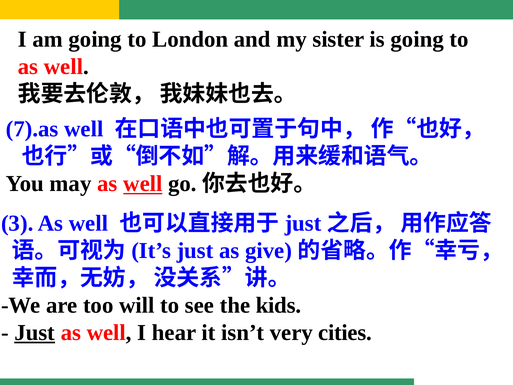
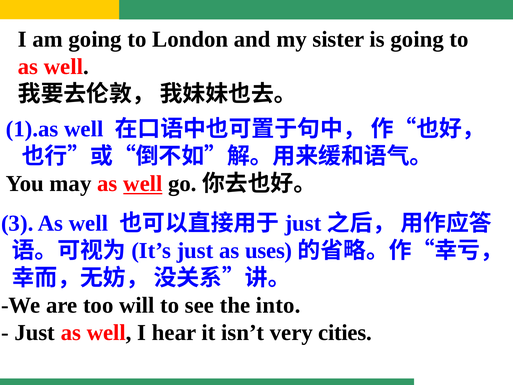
7).as: 7).as -> 1).as (32, 129)
give: give -> uses (269, 250)
kids: kids -> into (278, 305)
Just underline: present -> none (35, 332)
